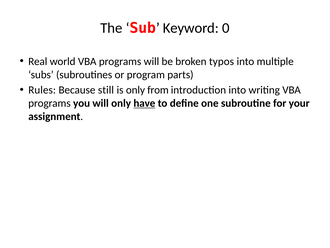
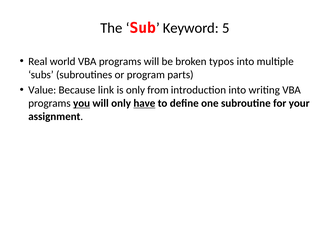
0: 0 -> 5 (226, 28)
Rules: Rules -> Value (42, 90)
still: still -> link (106, 90)
you underline: none -> present (82, 103)
